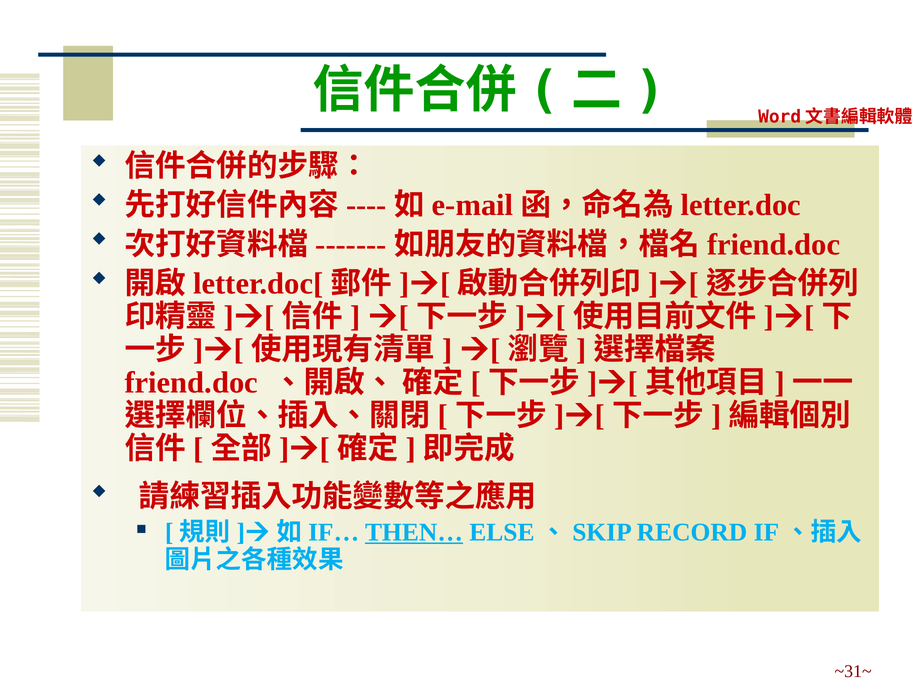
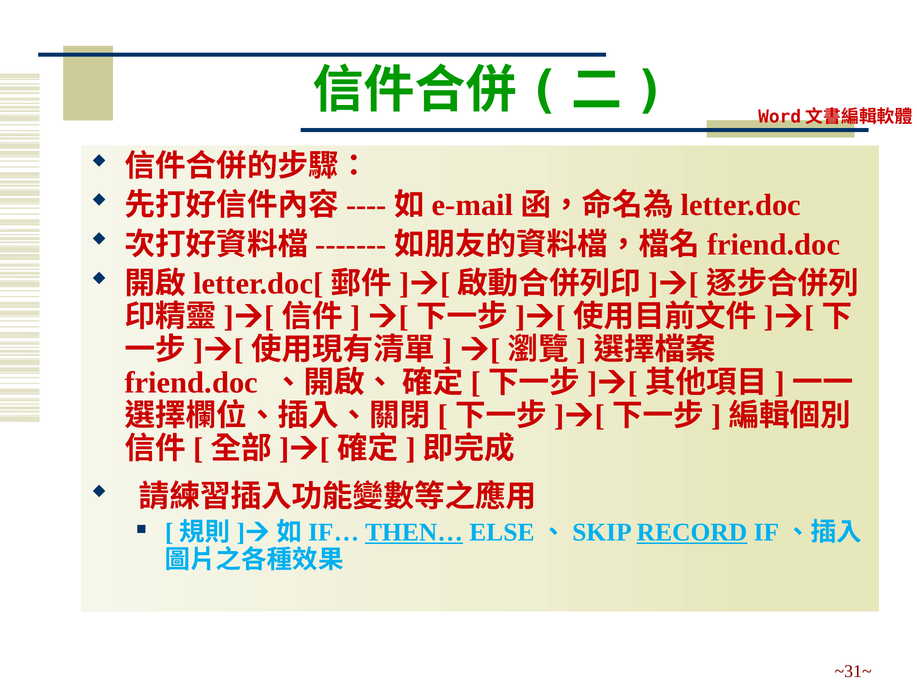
RECORD underline: none -> present (692, 532)
